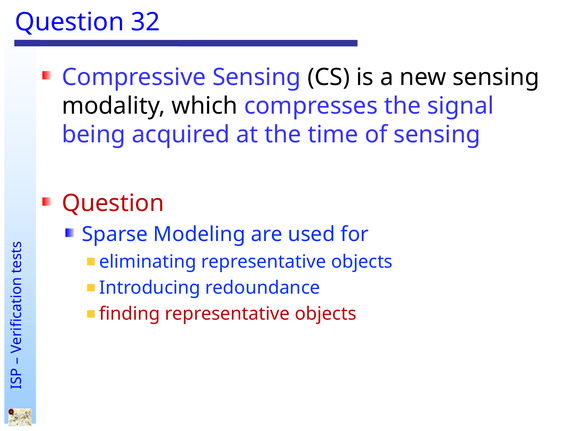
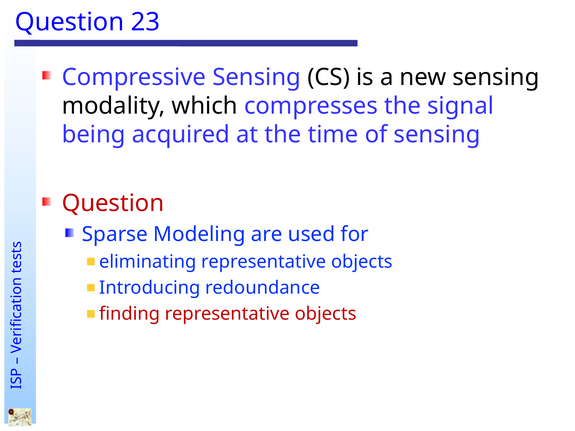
32: 32 -> 23 (145, 22)
